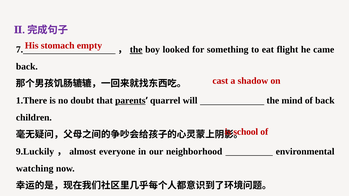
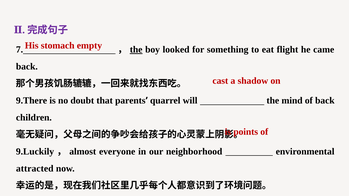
1.There: 1.There -> 9.There (32, 101)
parents underline: present -> none (130, 101)
school: school -> points (246, 132)
watching: watching -> attracted (35, 169)
